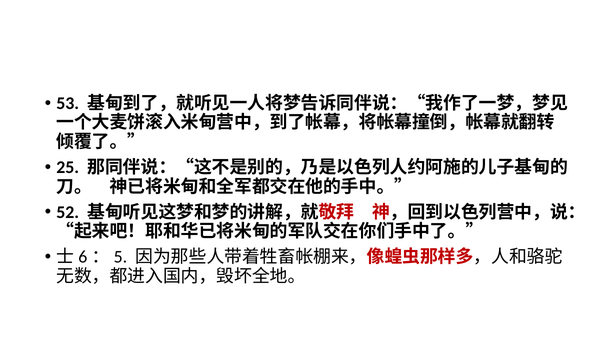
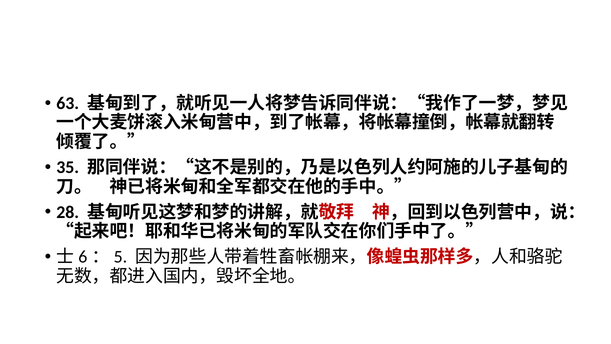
53: 53 -> 63 (68, 103)
25: 25 -> 35 (68, 167)
52: 52 -> 28 (68, 212)
